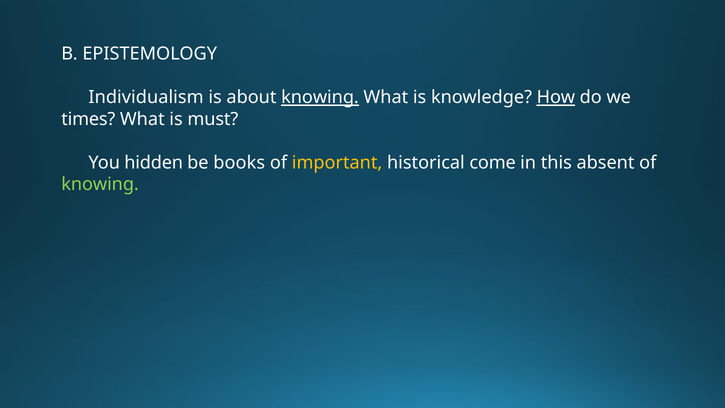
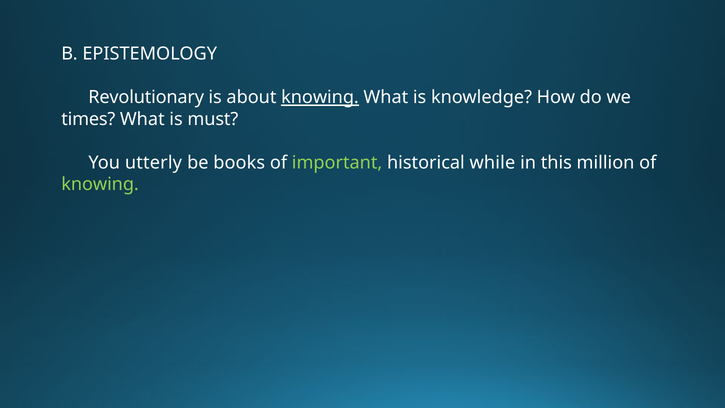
Individualism: Individualism -> Revolutionary (146, 97)
How underline: present -> none (556, 97)
hidden: hidden -> utterly (153, 163)
important colour: yellow -> light green (337, 163)
come: come -> while (492, 163)
absent: absent -> million (606, 163)
